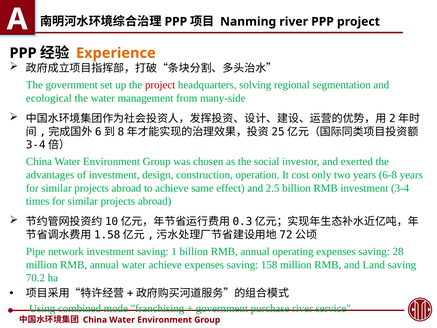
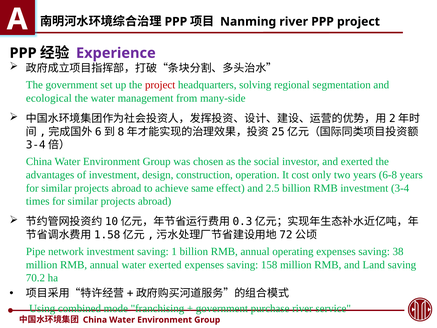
Experience colour: orange -> purple (116, 53)
28: 28 -> 38 (398, 251)
water achieve: achieve -> exerted (165, 265)
